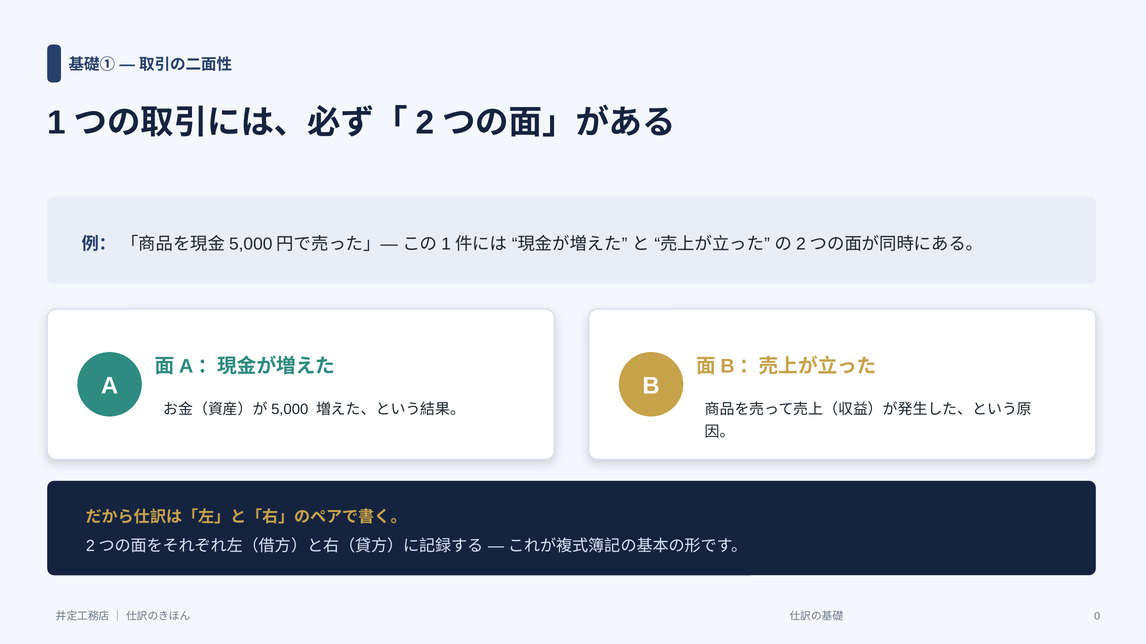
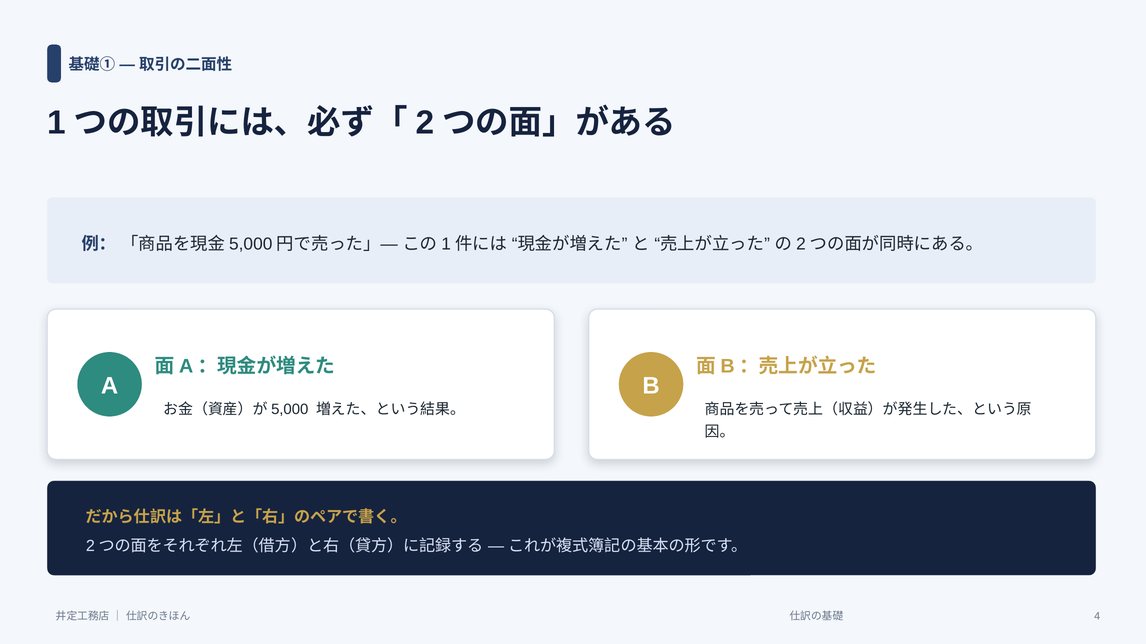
0: 0 -> 4 (1097, 617)
